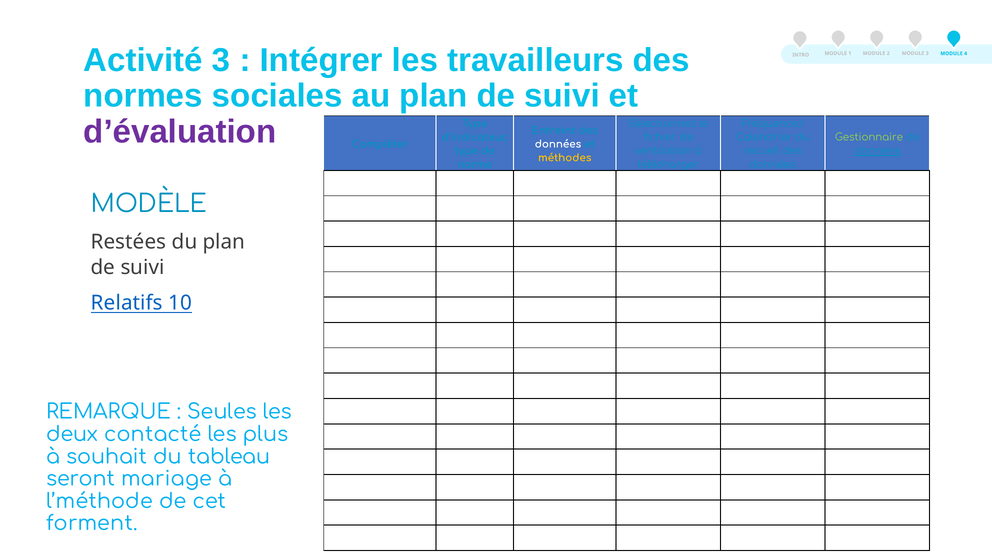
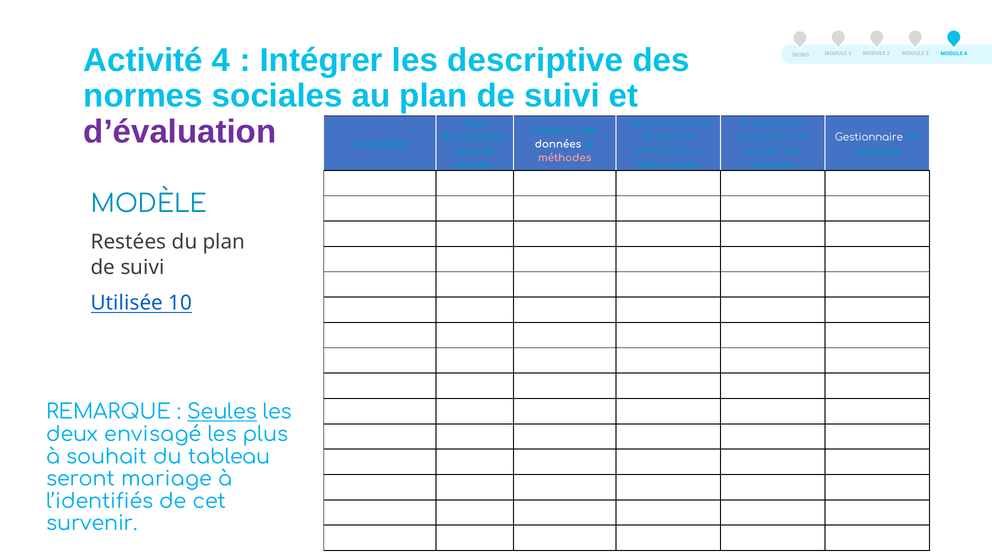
Activité 3: 3 -> 4 (221, 60)
travailleurs: travailleurs -> descriptive (535, 60)
Gestionnaire colour: light green -> white (869, 137)
méthodes colour: yellow -> pink (565, 158)
Relatifs: Relatifs -> Utilisée (127, 303)
Seules underline: none -> present (222, 412)
contacté: contacté -> envisagé (153, 434)
l’méthode: l’méthode -> l’identifiés (100, 501)
forment: forment -> survenir (92, 524)
